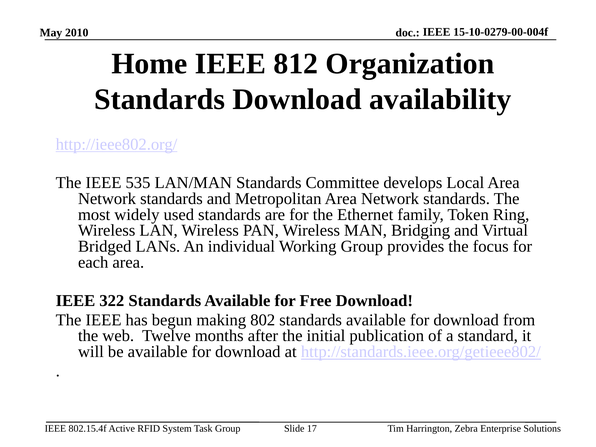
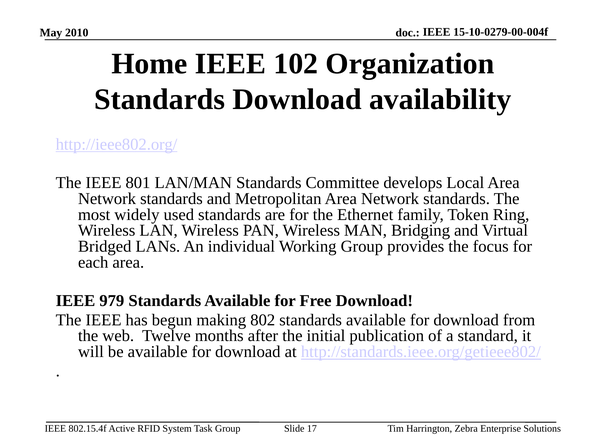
812: 812 -> 102 (296, 64)
535: 535 -> 801 (138, 183)
322: 322 -> 979 (112, 301)
